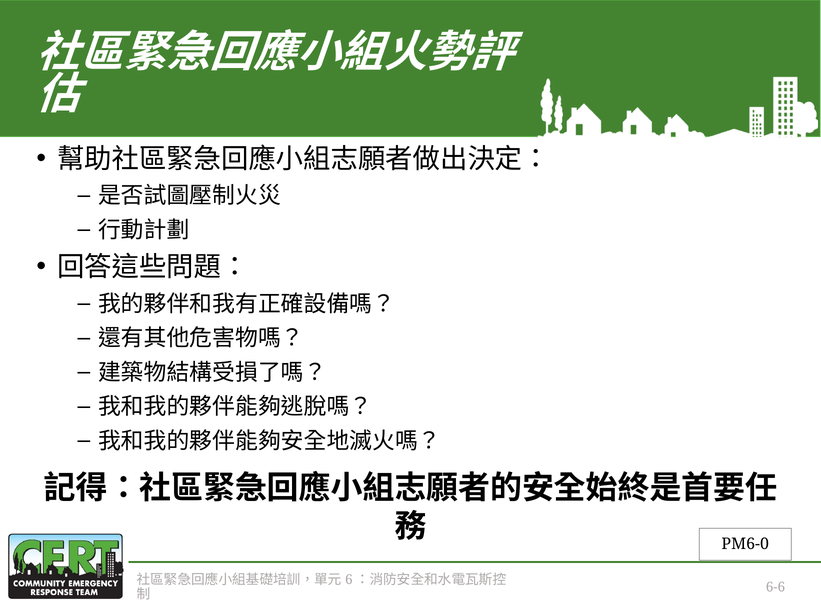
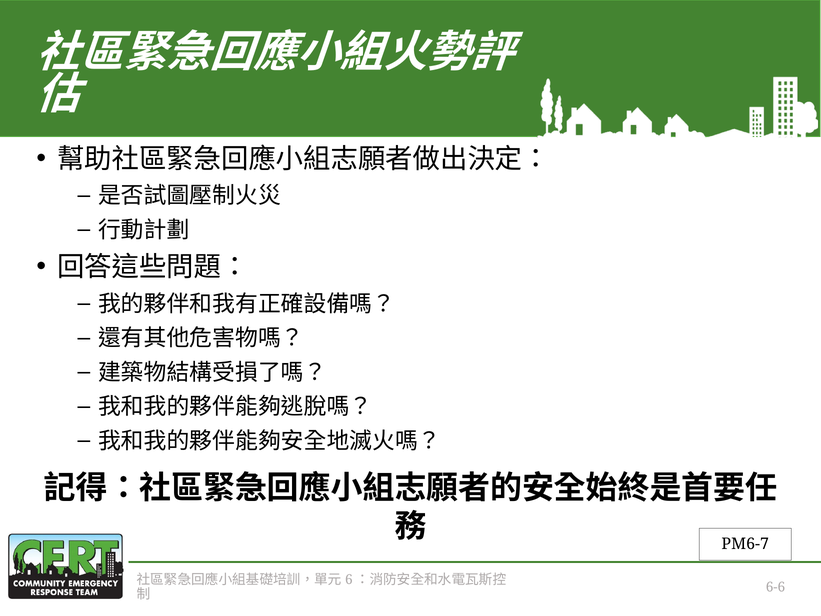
PM6-0: PM6-0 -> PM6-7 (745, 544)
